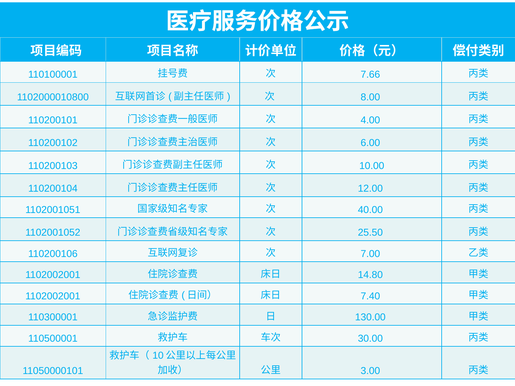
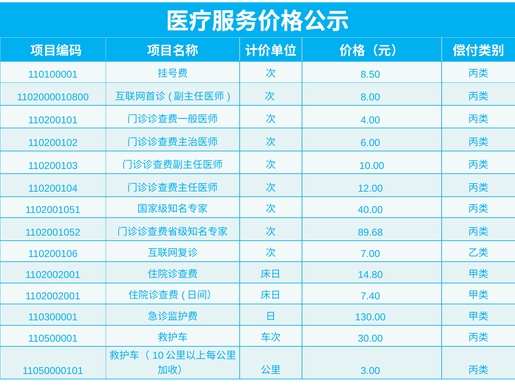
7.66: 7.66 -> 8.50 (370, 75)
25.50: 25.50 -> 89.68 (370, 233)
